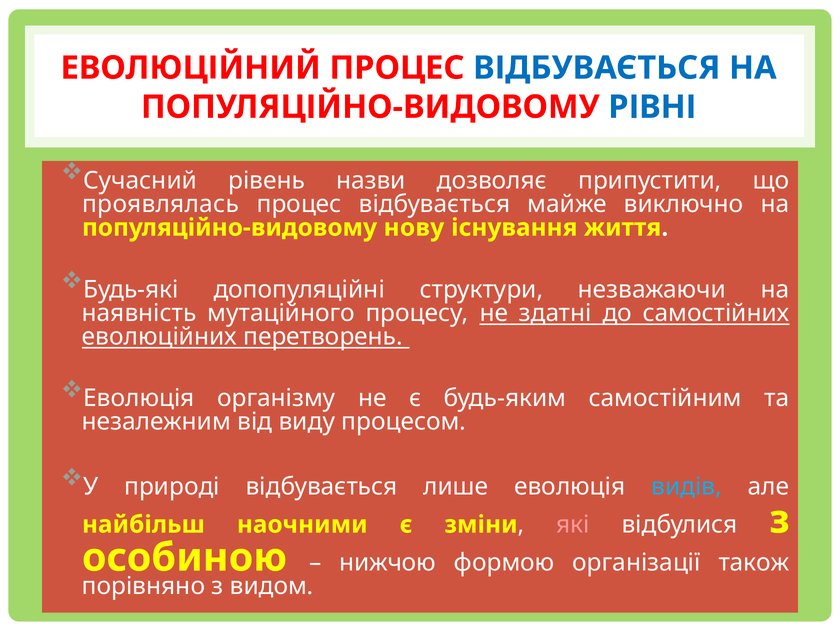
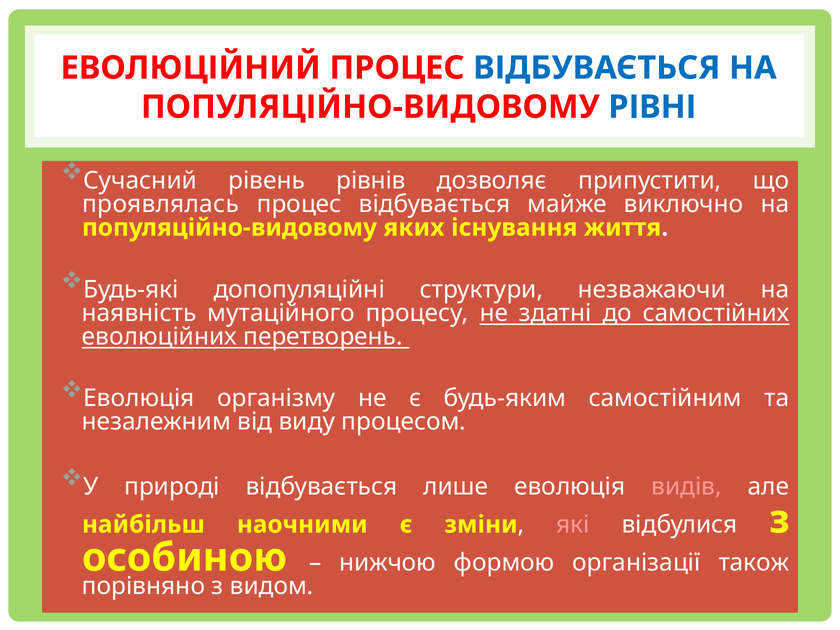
назви: назви -> рівнів (371, 181)
нову: нову -> яких (414, 228)
видів colour: light blue -> pink (687, 487)
